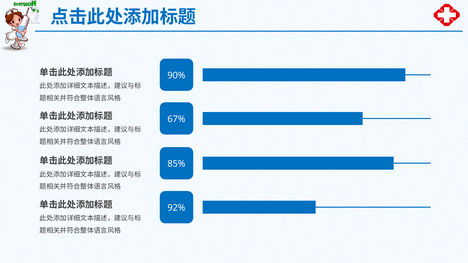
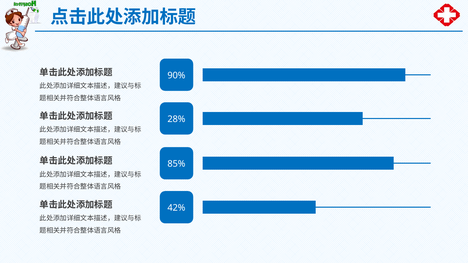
67%: 67% -> 28% (176, 119)
92%: 92% -> 42% (176, 208)
